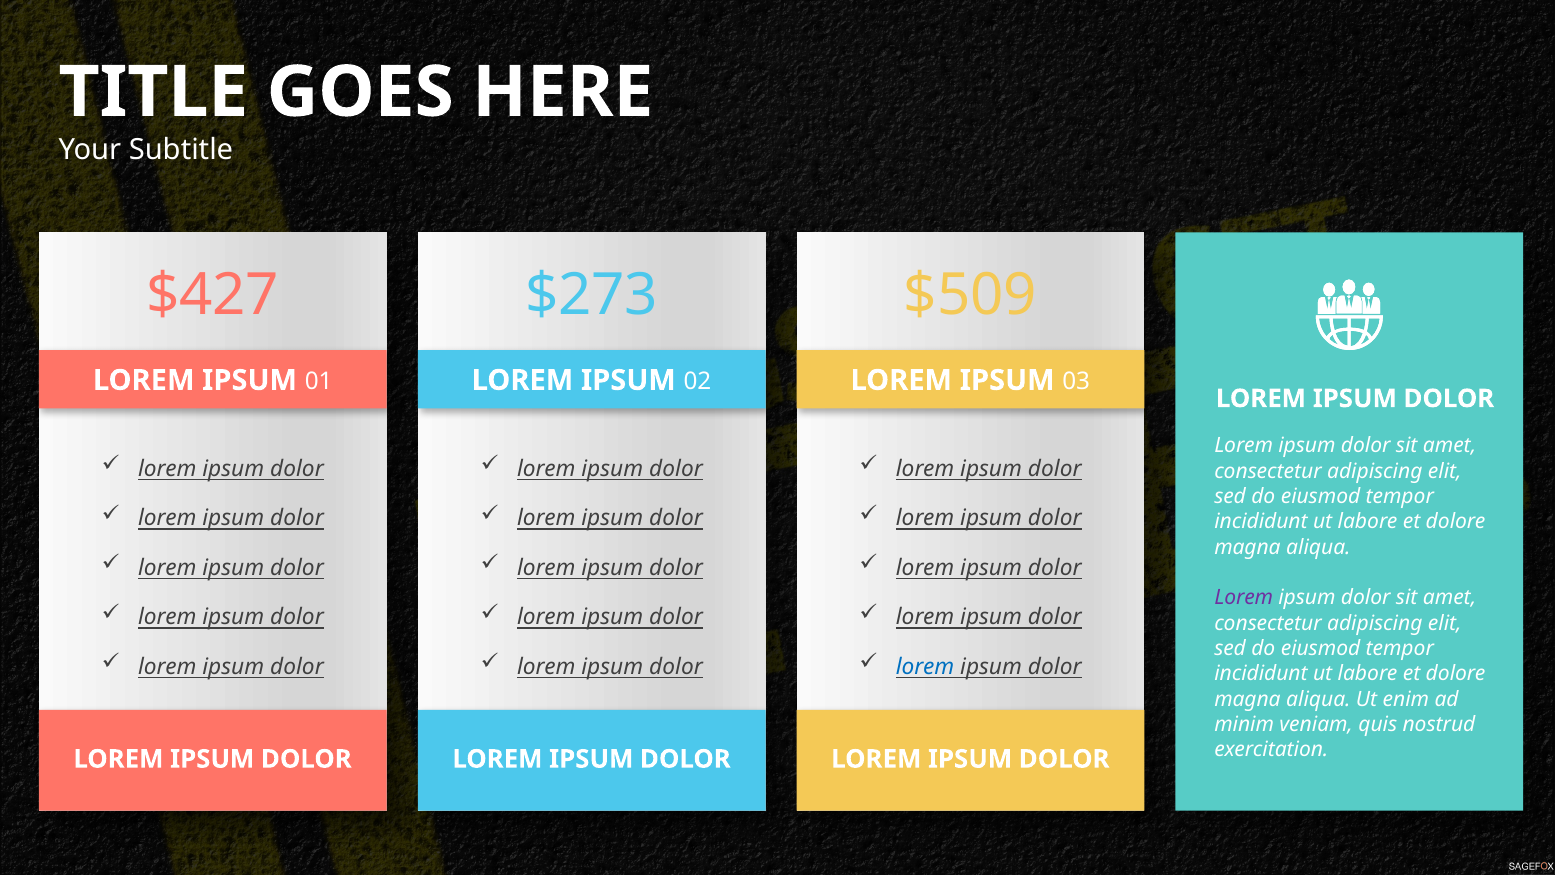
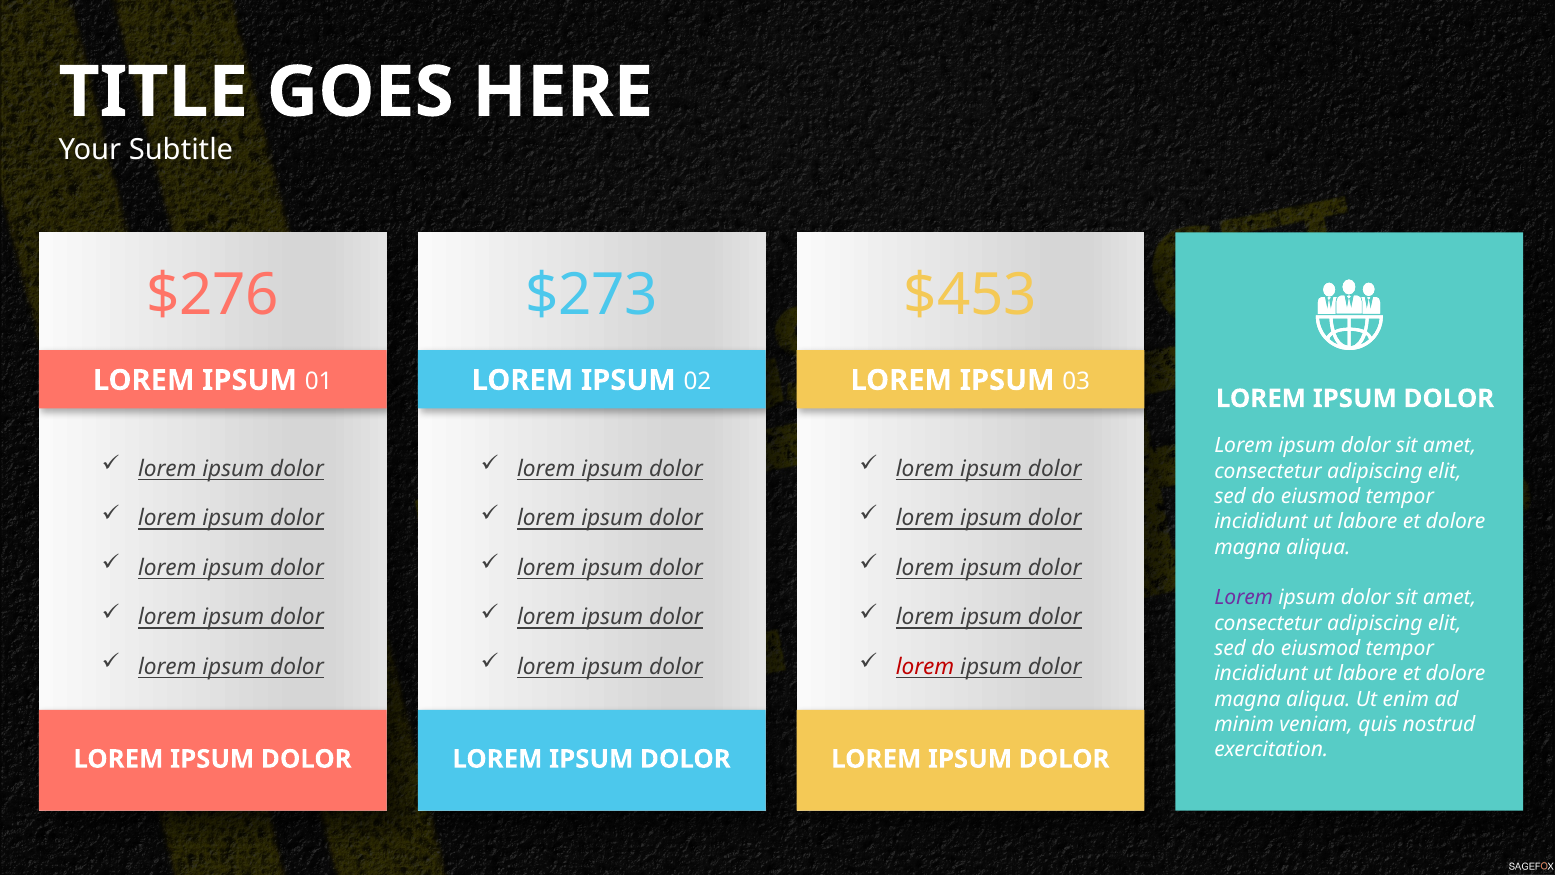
$427: $427 -> $276 (213, 295)
$509: $509 -> $453 (971, 295)
lorem colour: blue -> red (925, 667)
